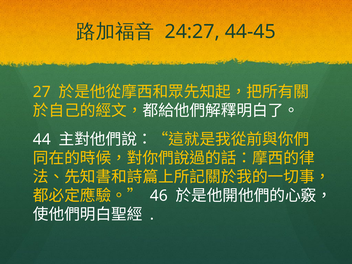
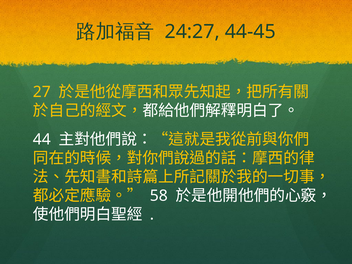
46: 46 -> 58 (159, 196)
